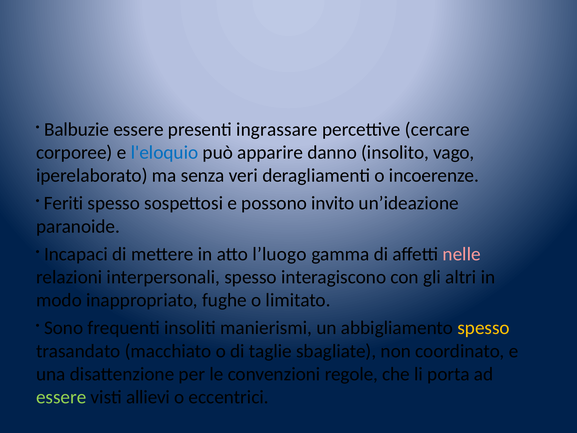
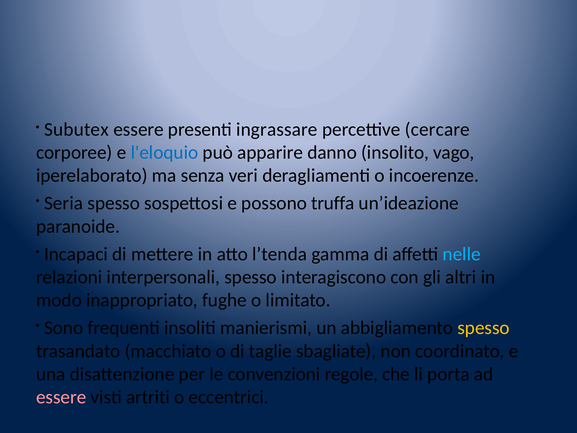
Balbuzie: Balbuzie -> Subutex (76, 129)
Feriti: Feriti -> Seria (64, 203)
invito: invito -> truffa (333, 203)
l’luogo: l’luogo -> l’tenda (280, 254)
nelle colour: pink -> light blue (462, 254)
essere colour: light green -> pink (61, 397)
allievi: allievi -> artriti (148, 397)
